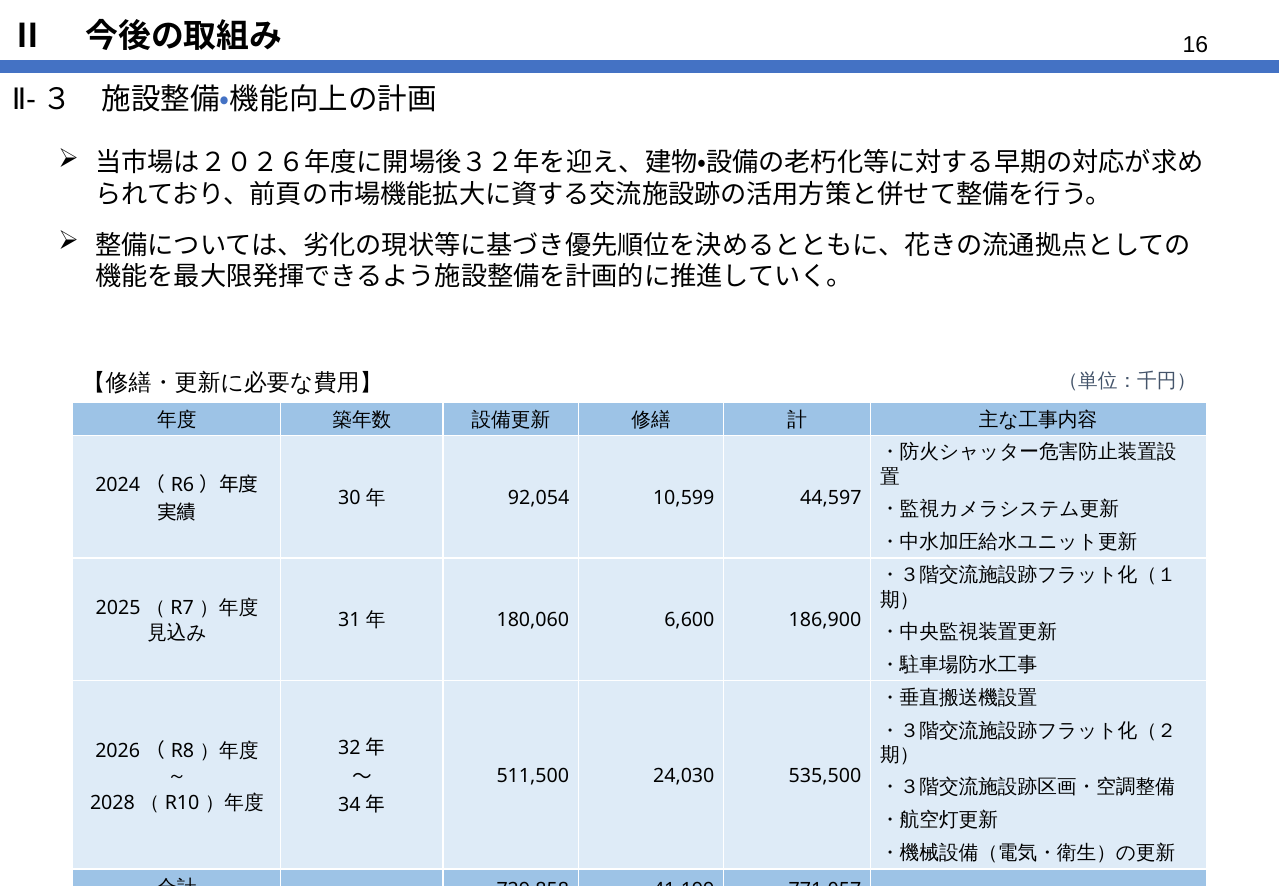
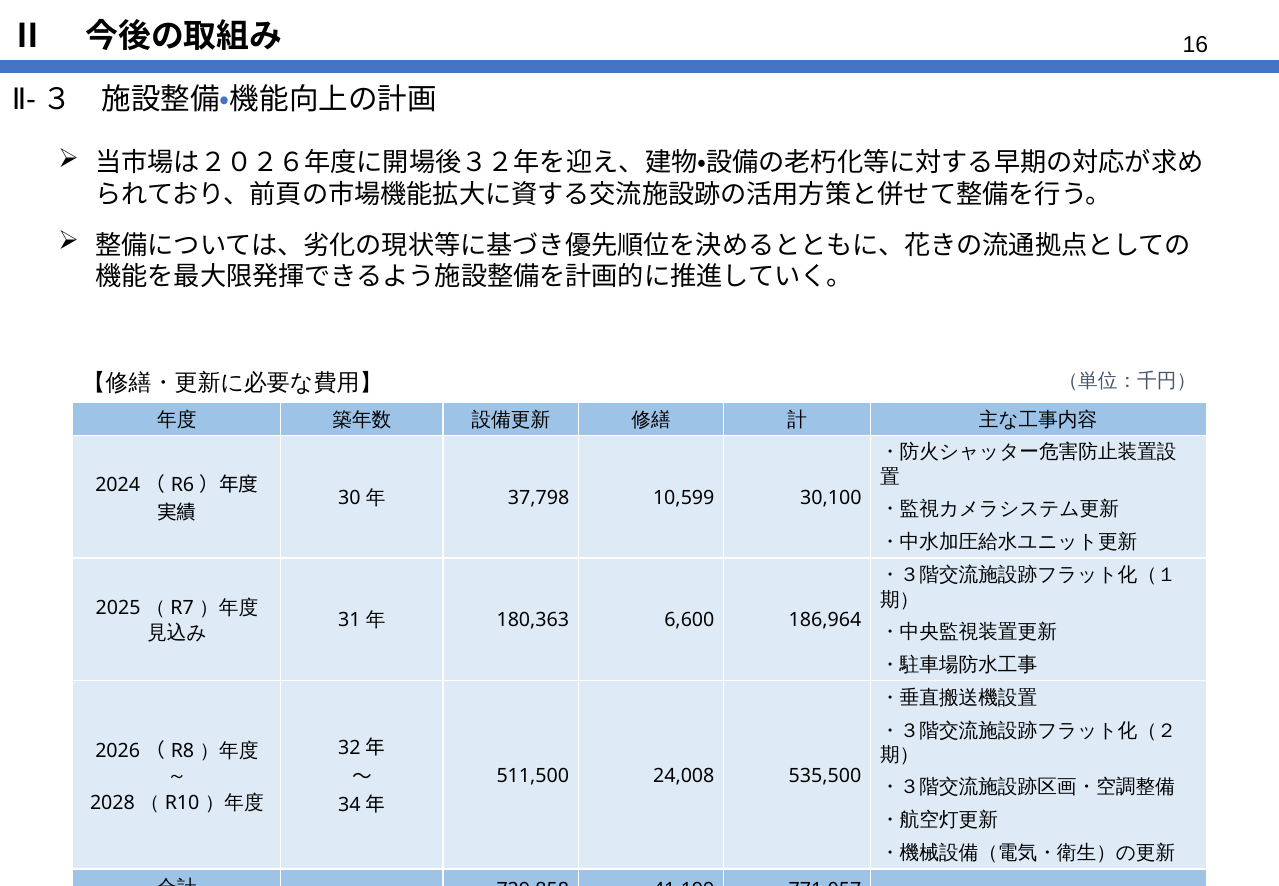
92,054: 92,054 -> 37,798 (539, 498)
44,597: 44,597 -> 30,100 (831, 498)
180,060: 180,060 -> 180,363 (533, 620)
186,900: 186,900 -> 186,964 (825, 620)
24,030: 24,030 -> 24,008 (684, 776)
